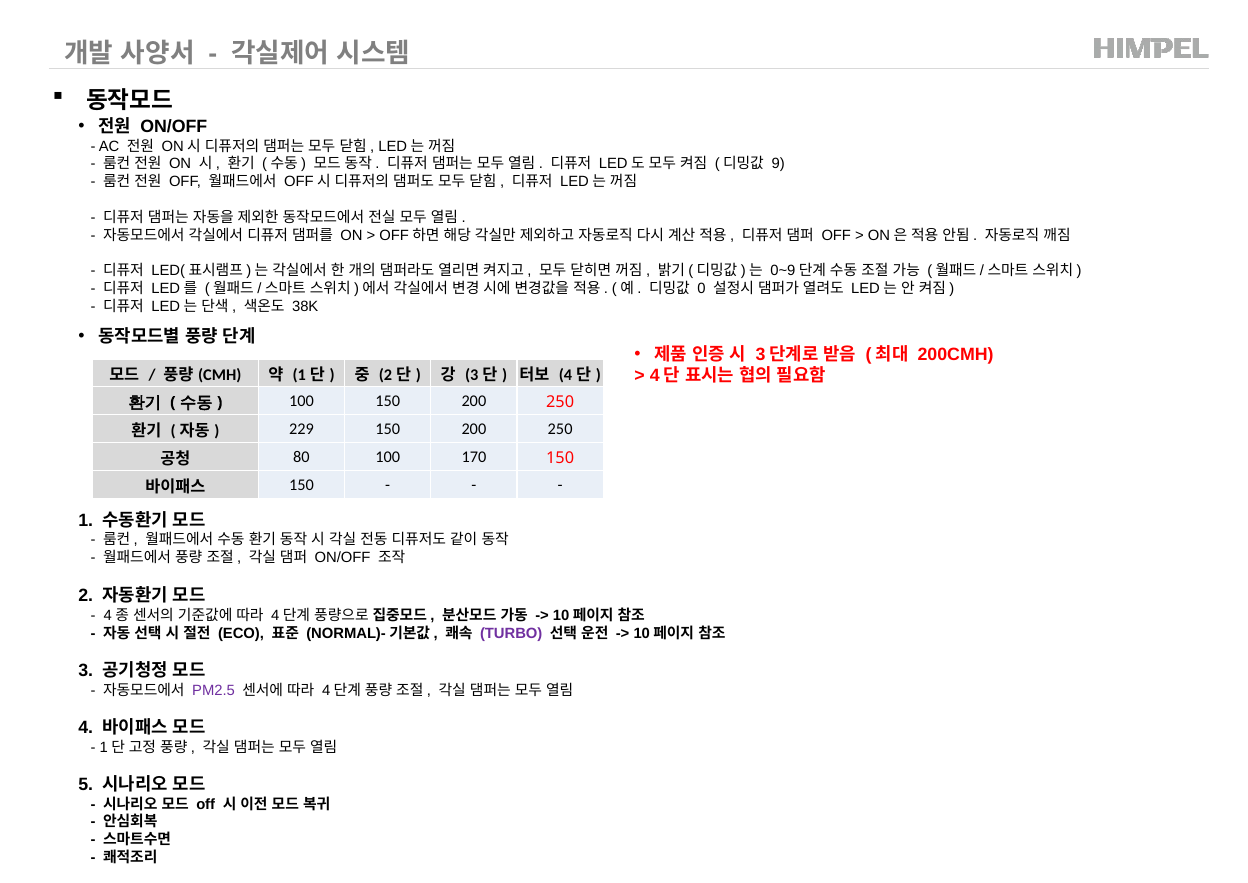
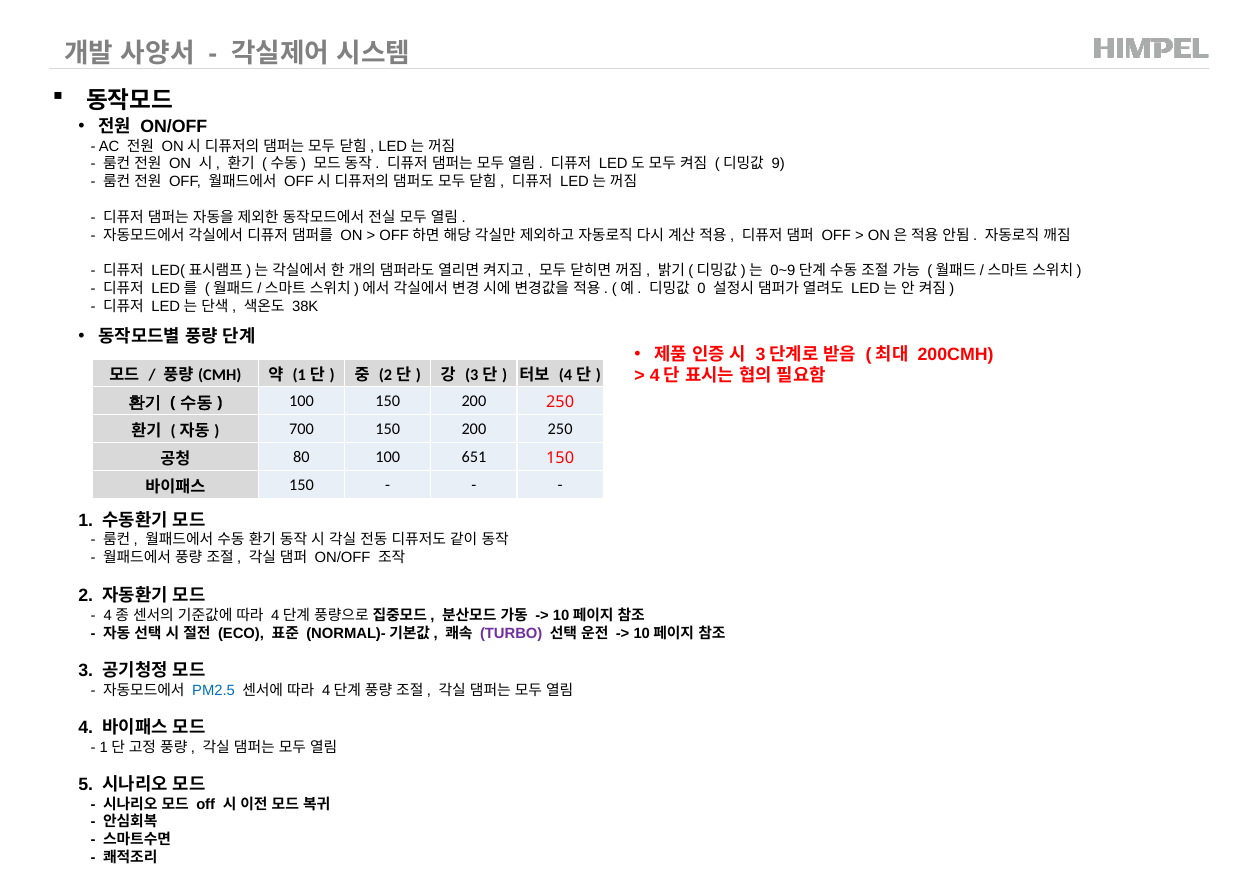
229: 229 -> 700 (302, 429)
170: 170 -> 651 (474, 457)
PM2.5 colour: purple -> blue (214, 690)
